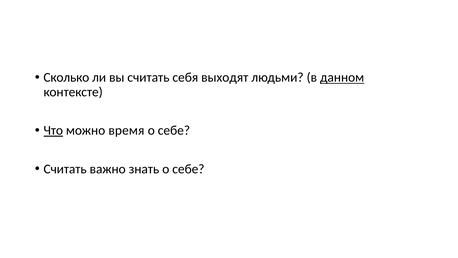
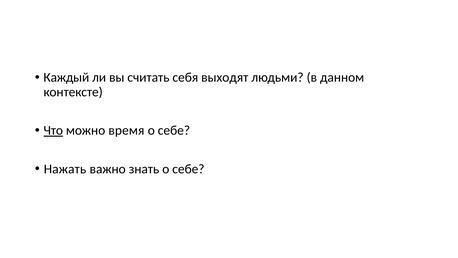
Сколько: Сколько -> Каждый (66, 77)
данном underline: present -> none (342, 77)
Считать: Считать -> Нажать (65, 169)
